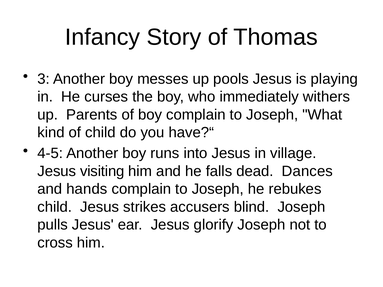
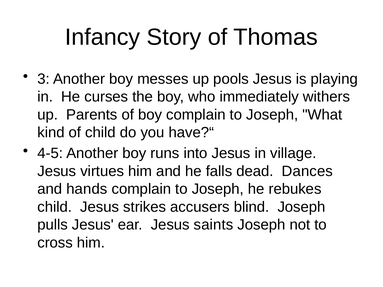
visiting: visiting -> virtues (102, 171)
glorify: glorify -> saints (214, 225)
